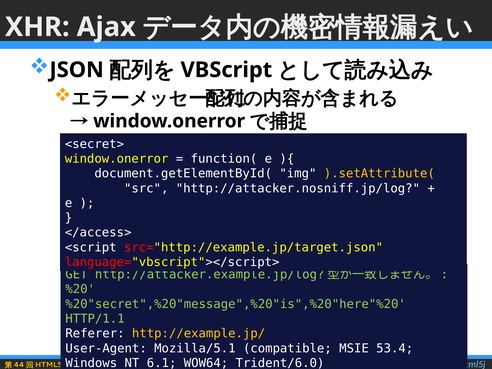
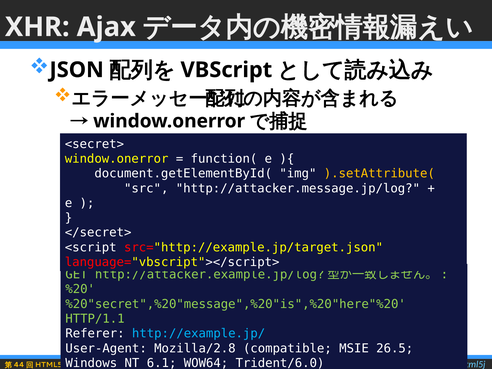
http://attacker.nosniff.jp/log: http://attacker.nosniff.jp/log -> http://attacker.message.jp/log (298, 188)
</access>: </access> -> </secret> (98, 233)
http://example.jp/ colour: yellow -> light blue (199, 334)
Mozilla/5.1: Mozilla/5.1 -> Mozilla/2.8 (195, 348)
53.4: 53.4 -> 26.5 (395, 348)
